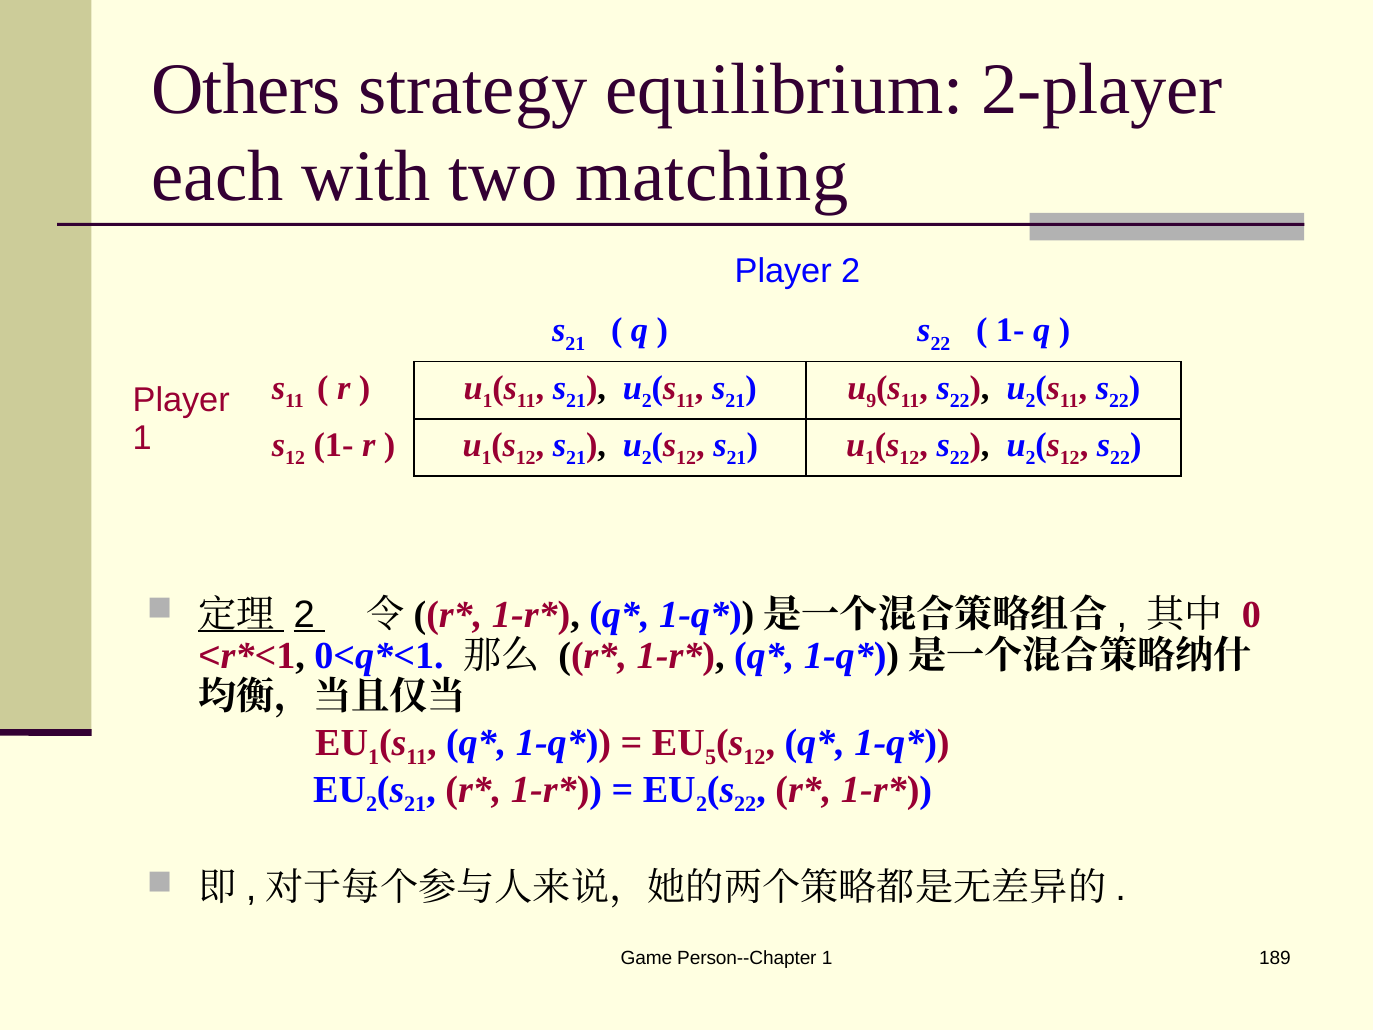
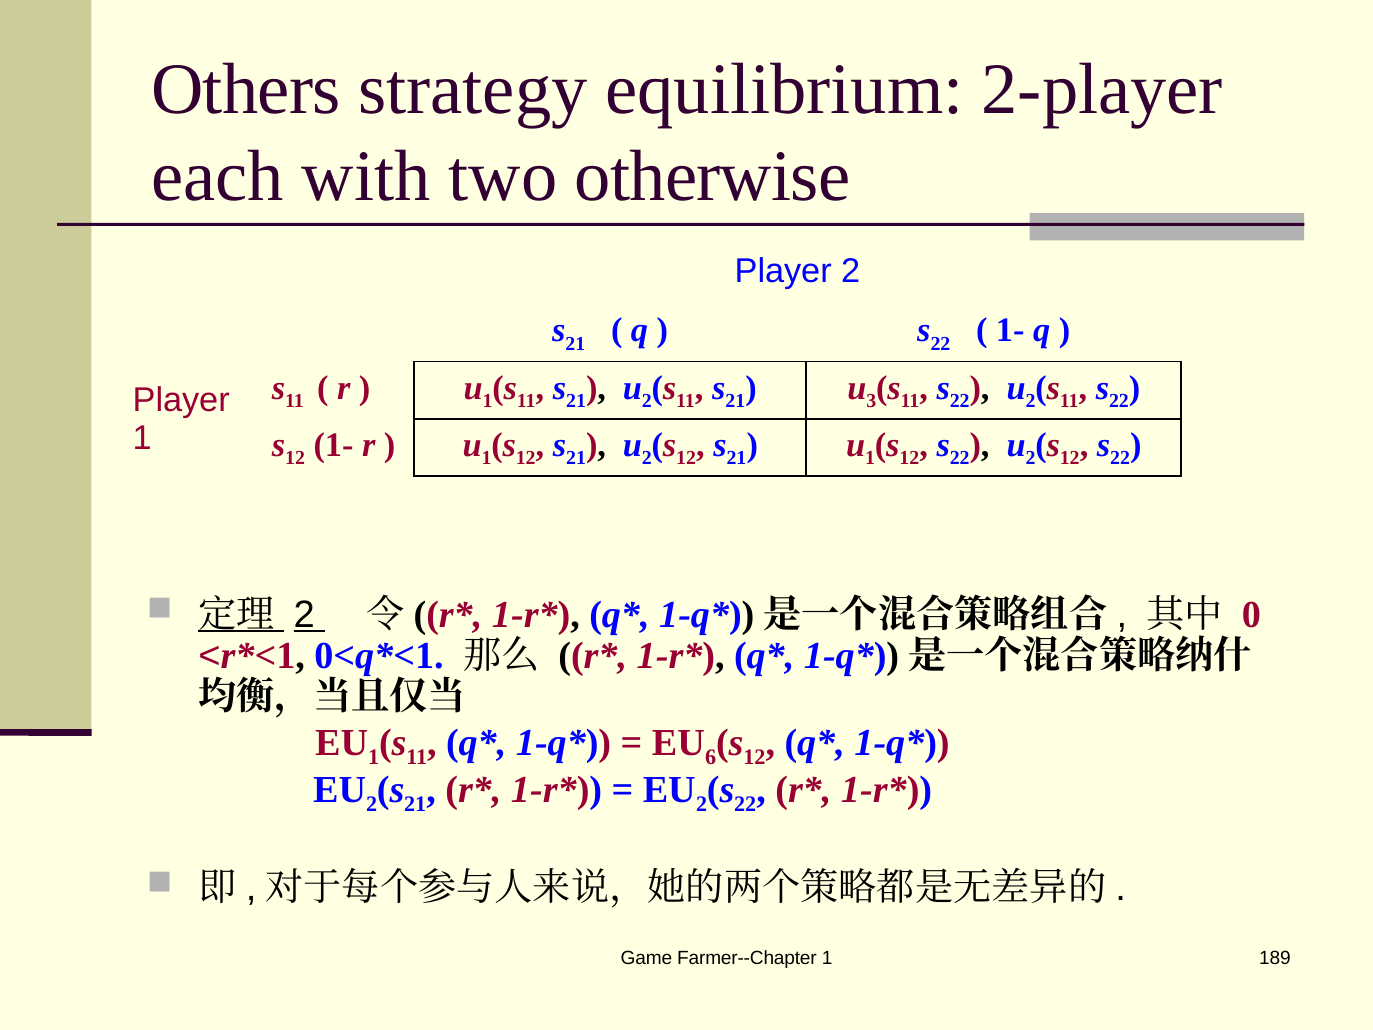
matching: matching -> otherwise (713, 176)
9: 9 -> 3 (871, 401)
5: 5 -> 6 (711, 757)
Person--Chapter: Person--Chapter -> Farmer--Chapter (747, 958)
